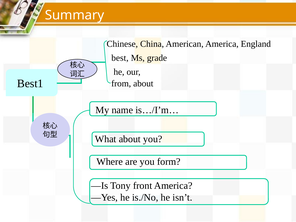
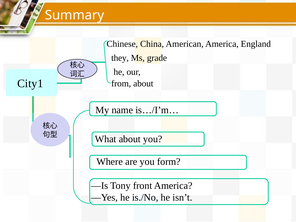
best: best -> they (120, 58)
Best1: Best1 -> City1 (30, 83)
